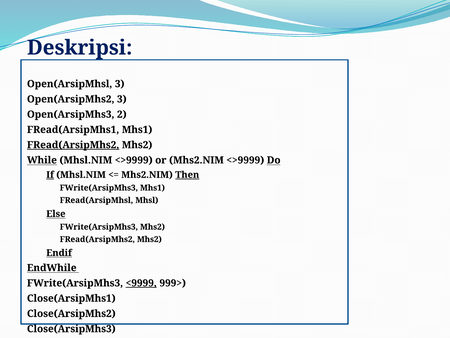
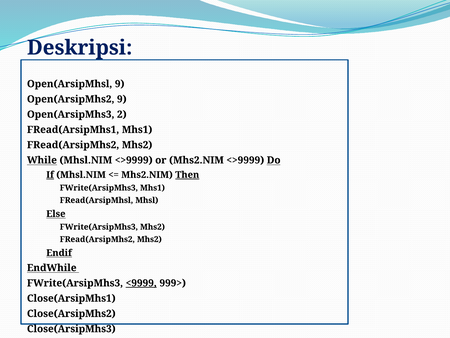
Open(ArsipMhsl 3: 3 -> 9 (120, 84)
Open(ArsipMhs2 3: 3 -> 9 (122, 99)
FRead(ArsipMhs2 underline: present -> none (73, 145)
